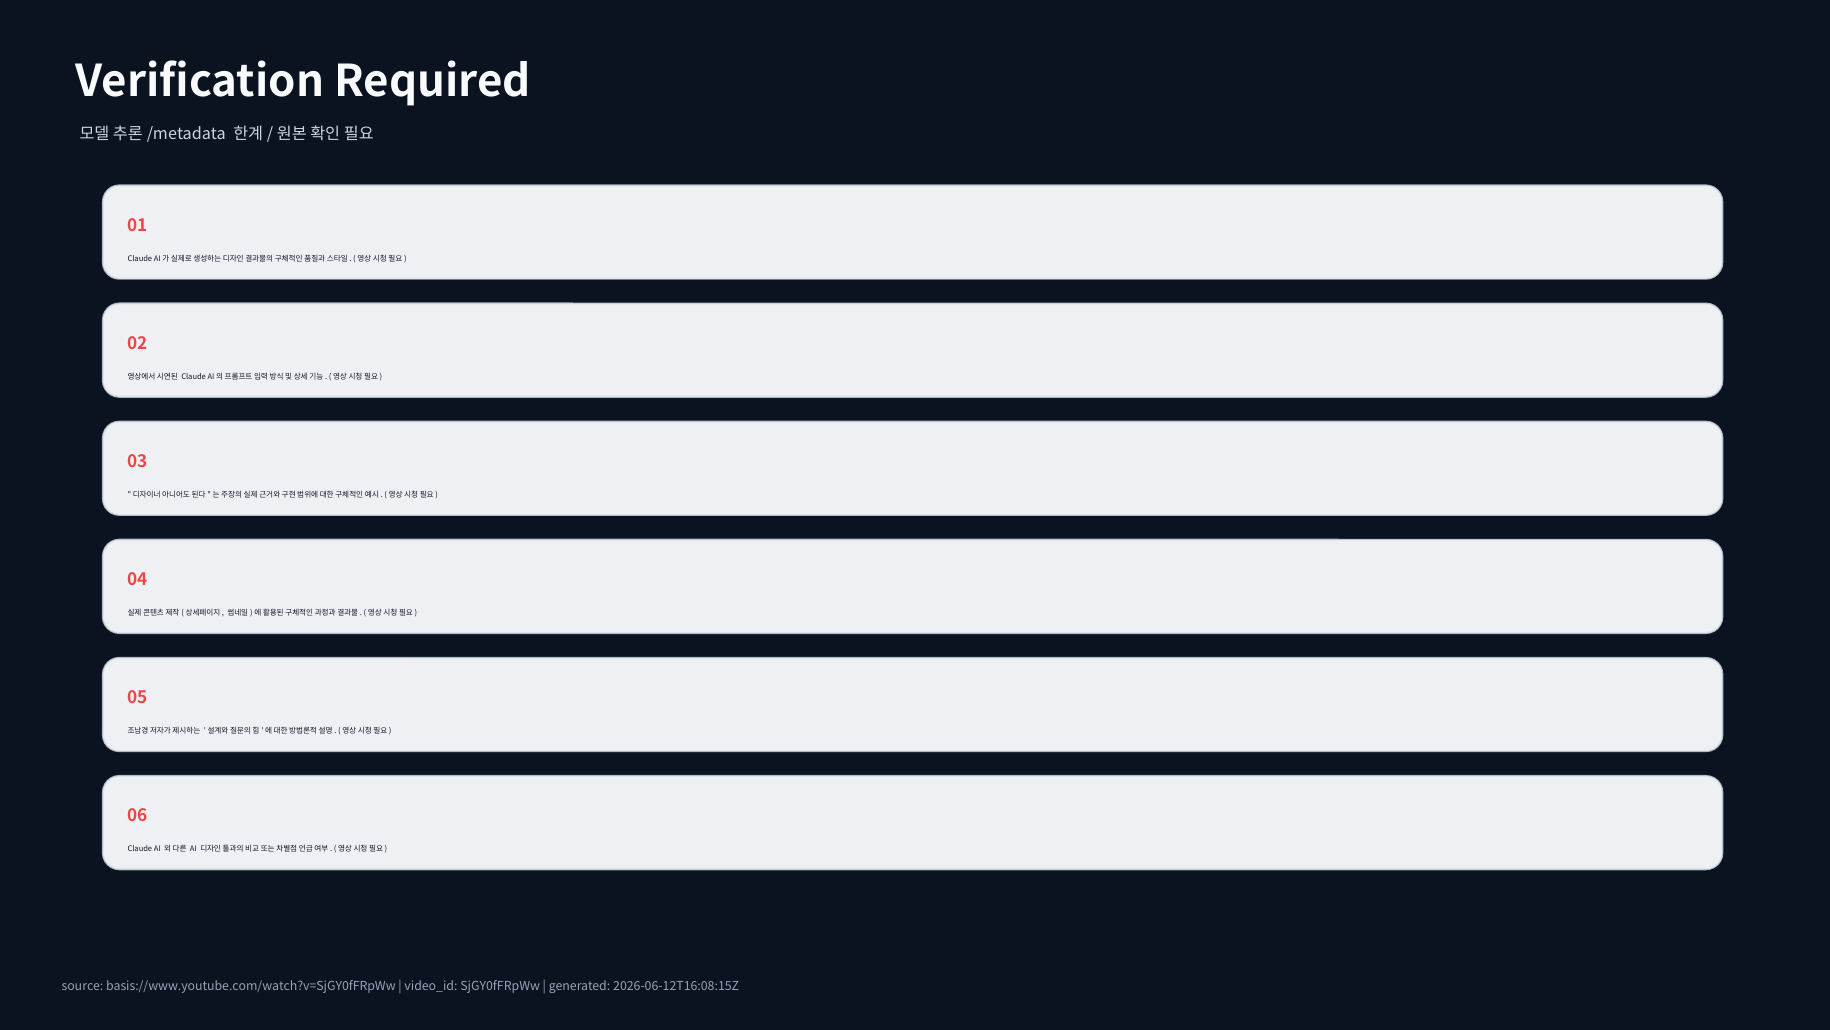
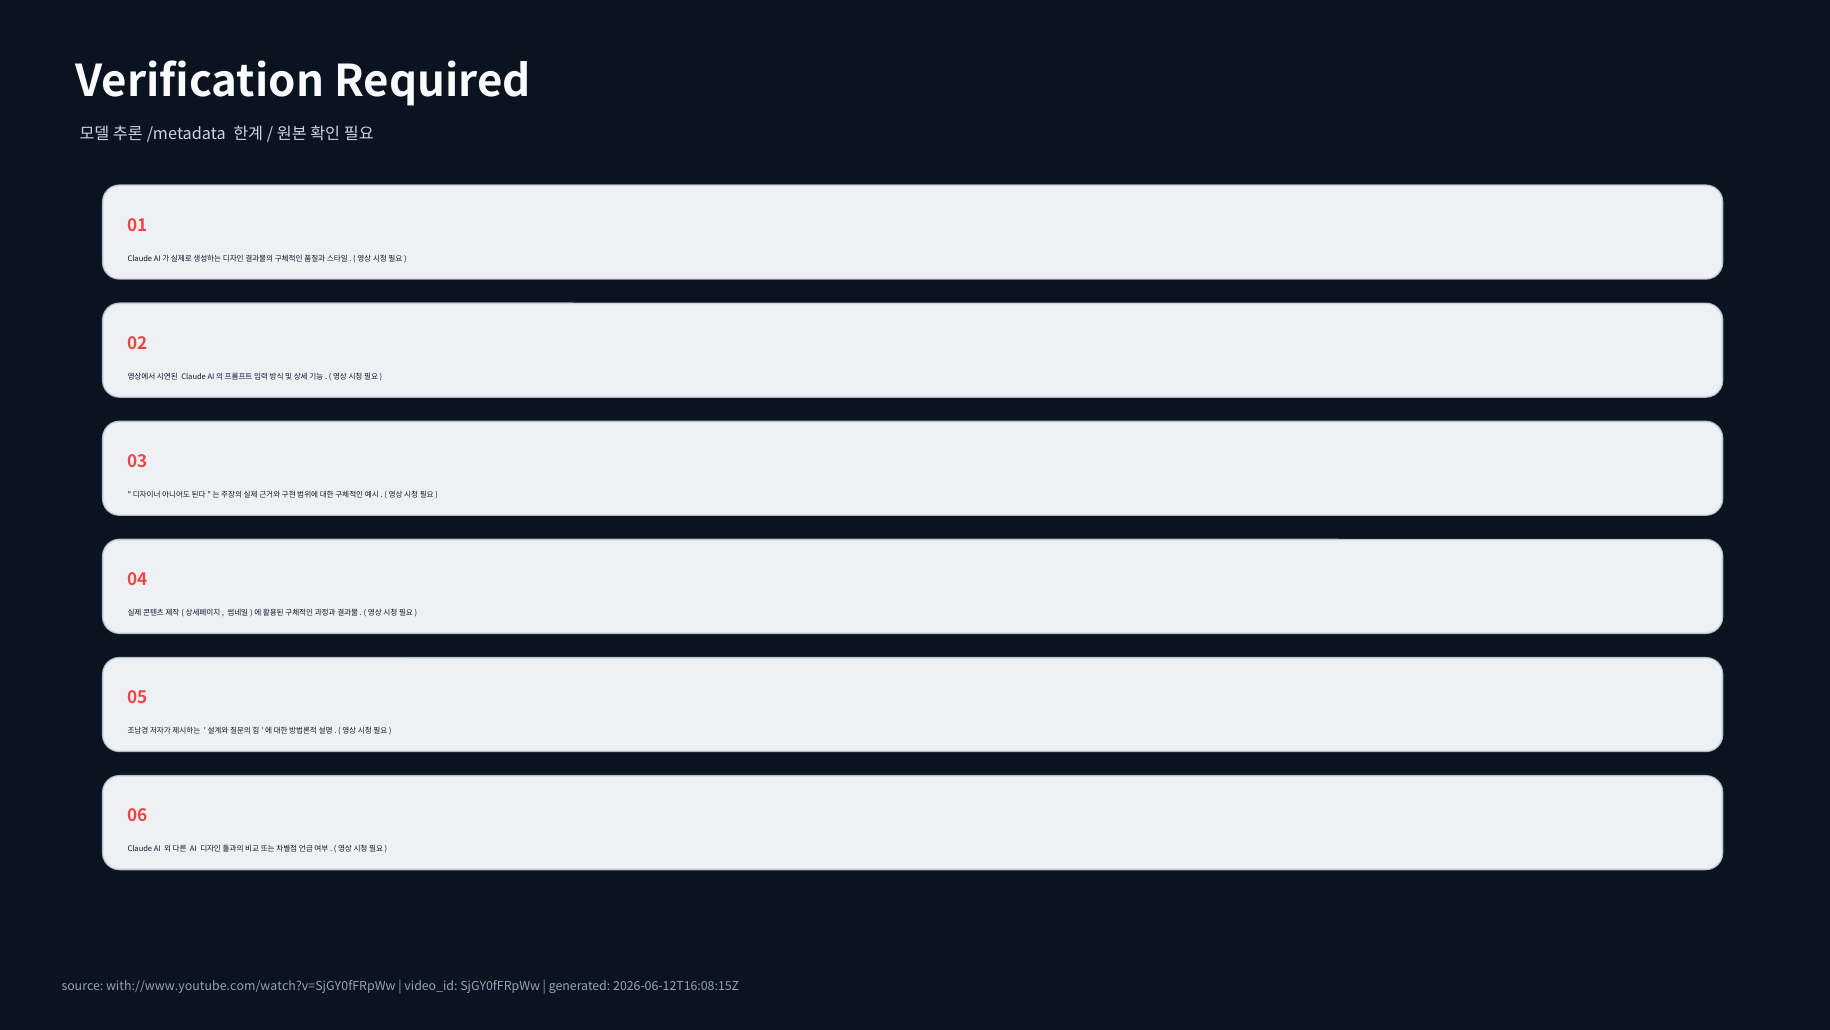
basis://www.youtube.com/watch?v=SjGY0fFRpWw: basis://www.youtube.com/watch?v=SjGY0fFRpWw -> with://www.youtube.com/watch?v=SjGY0fFRpWw (251, 986)
